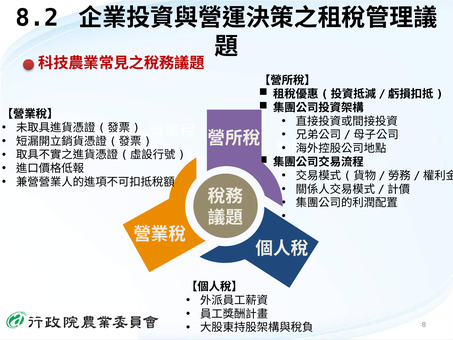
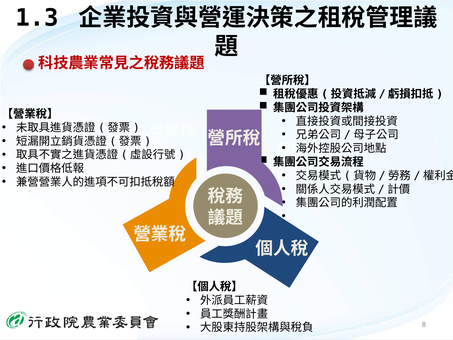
8.2: 8.2 -> 1.3 (37, 18)
